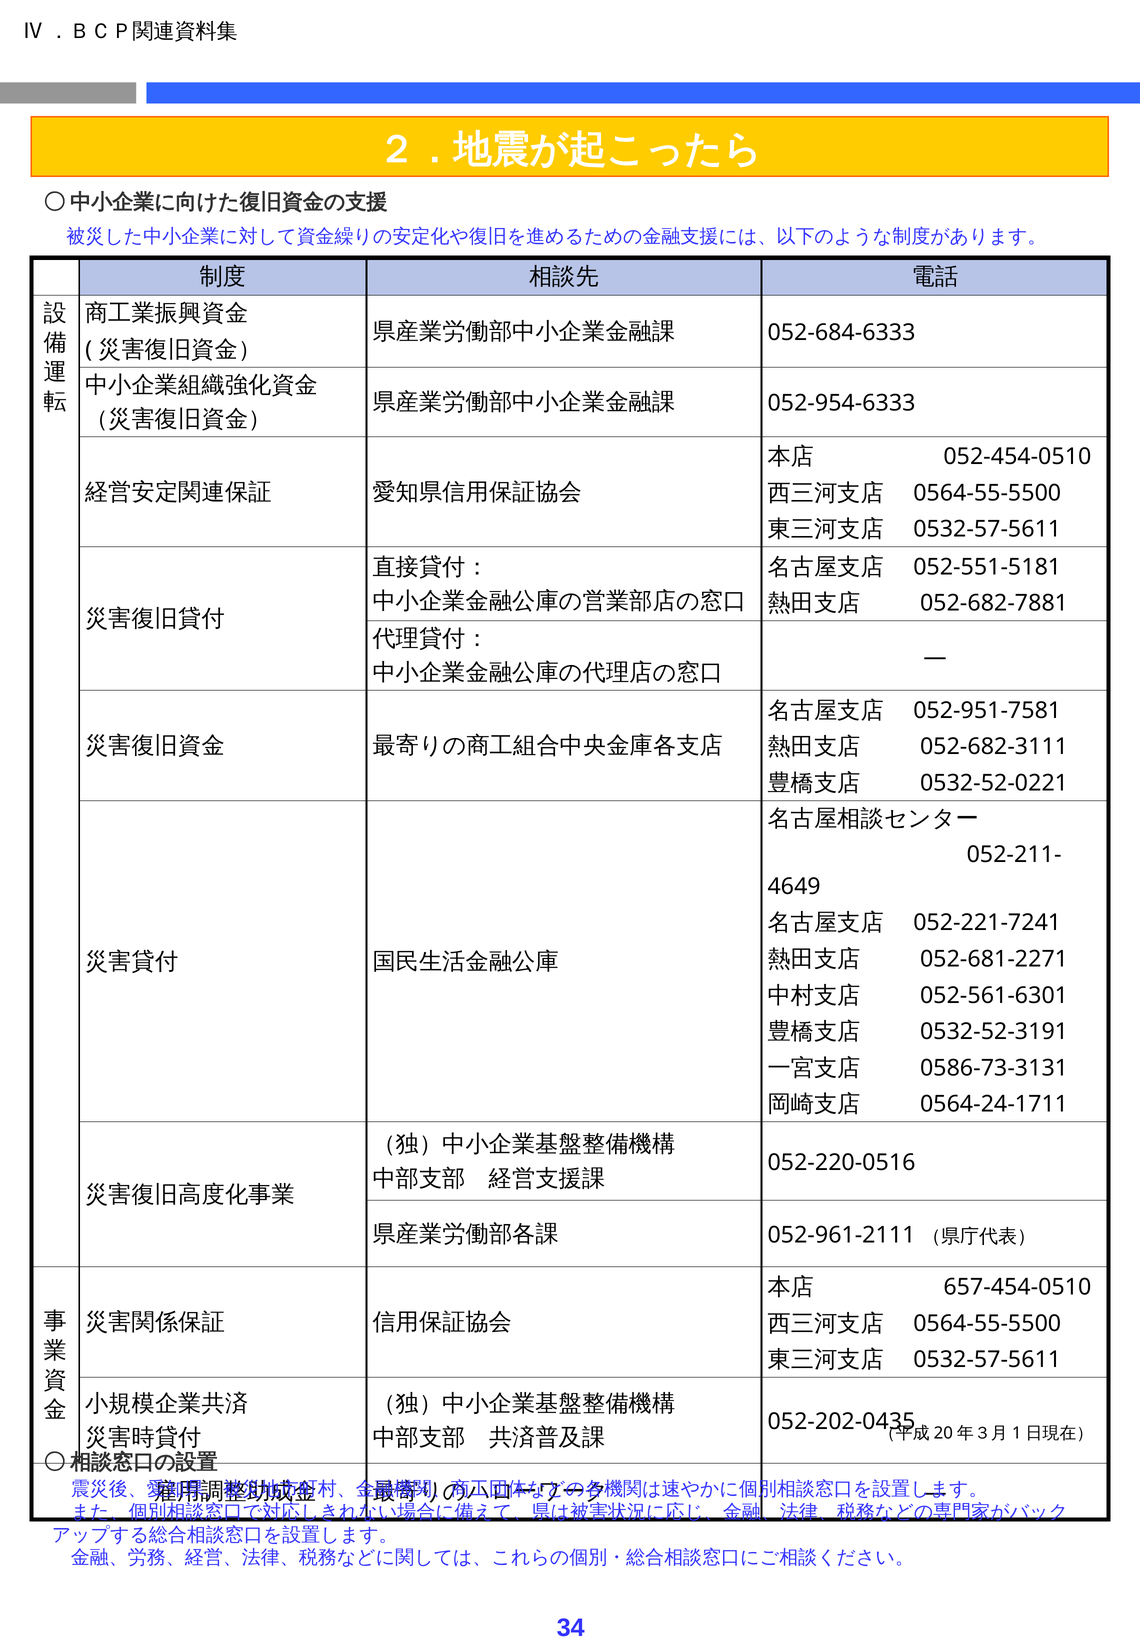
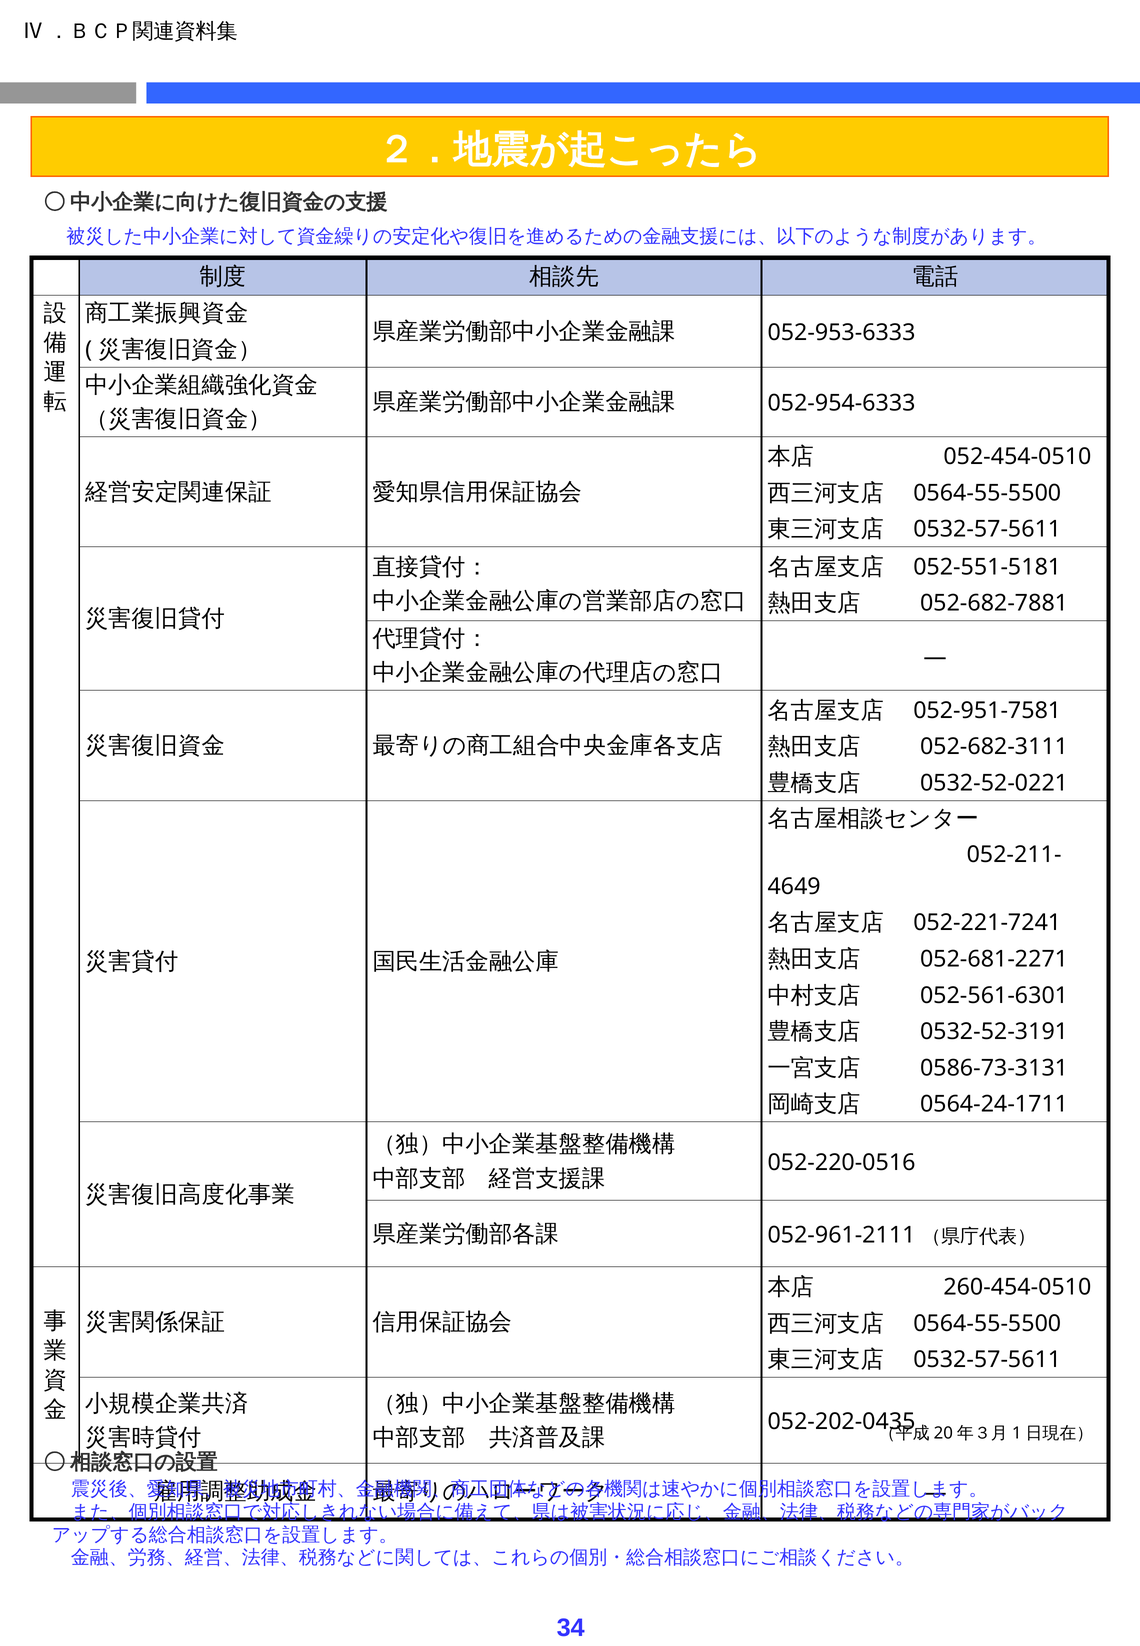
052-684-6333: 052-684-6333 -> 052-953-6333 (841, 333)
657-454-0510: 657-454-0510 -> 260-454-0510 (1017, 1288)
